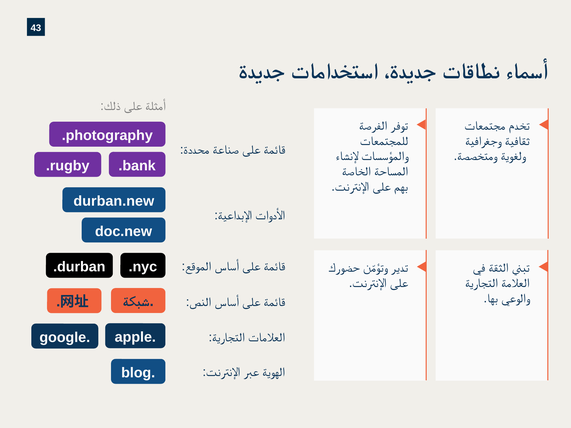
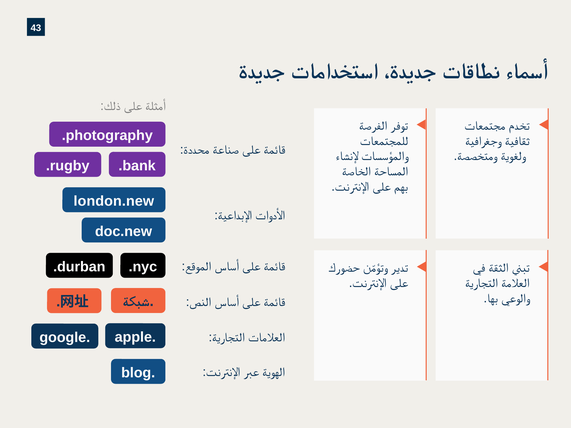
durban.new: durban.new -> london.new (114, 201)
